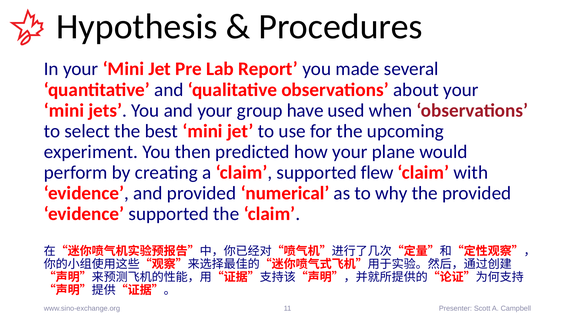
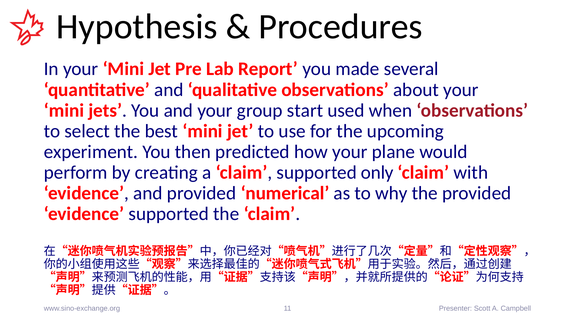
have: have -> start (305, 111)
flew: flew -> only (377, 173)
